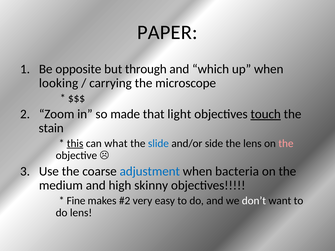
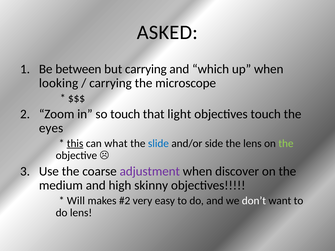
PAPER: PAPER -> ASKED (167, 32)
opposite: opposite -> between (78, 69)
but through: through -> carrying (146, 69)
so made: made -> touch (125, 114)
touch underline: present -> none (266, 114)
stain: stain -> eyes (51, 128)
the colour: pink -> light green (286, 144)
adjustment colour: blue -> purple (150, 172)
bacteria: bacteria -> discover (237, 172)
Fine: Fine -> Will (76, 201)
